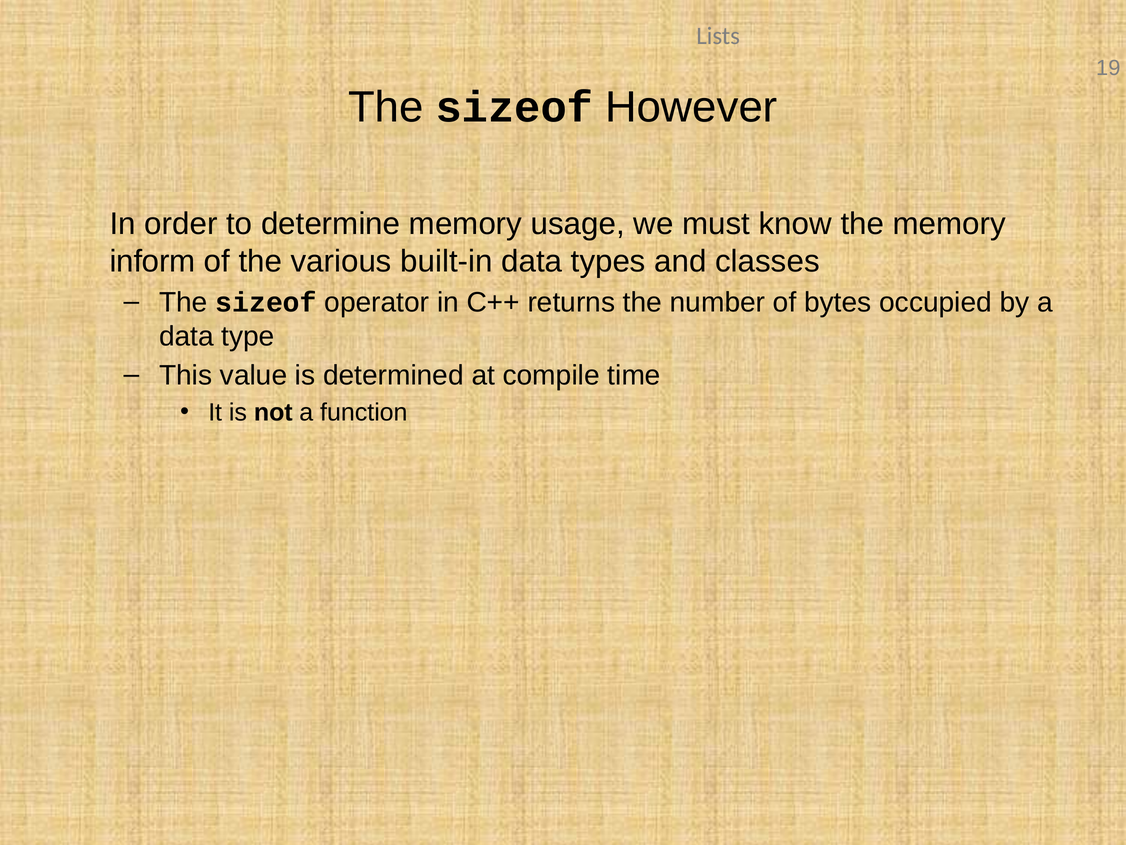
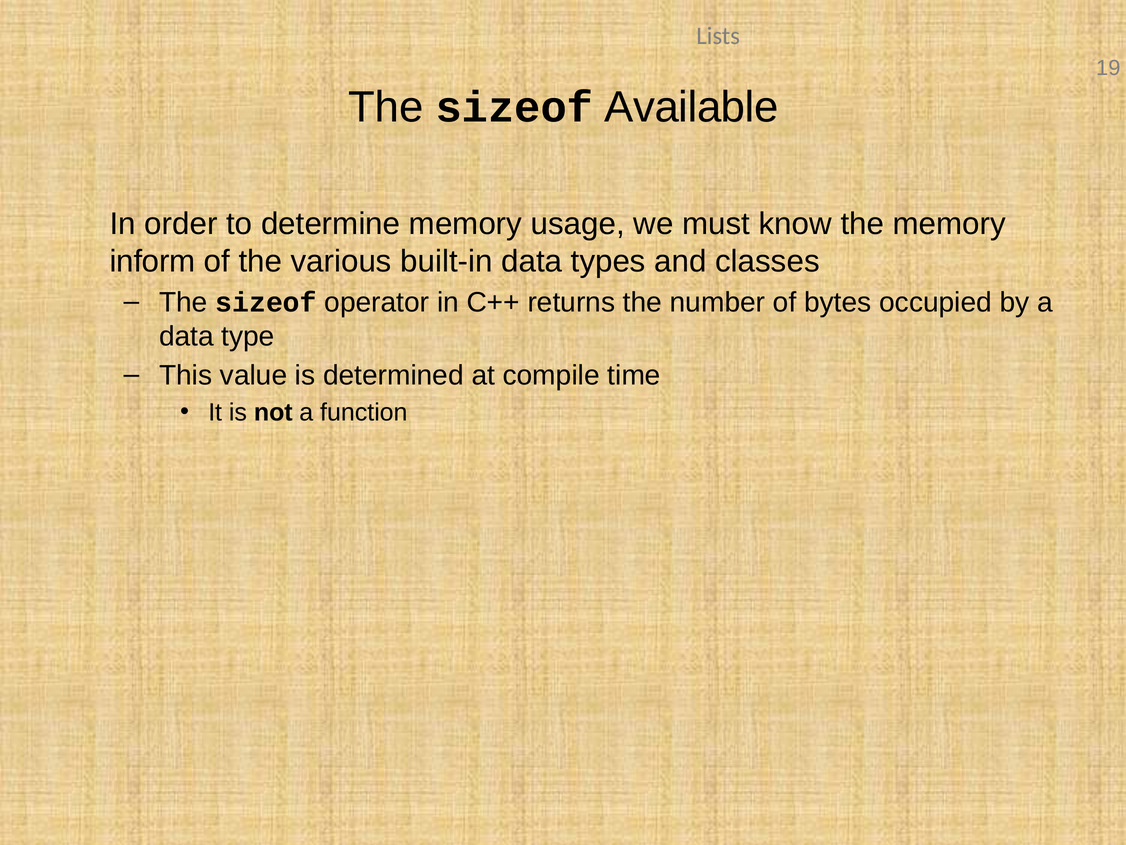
However: However -> Available (691, 107)
